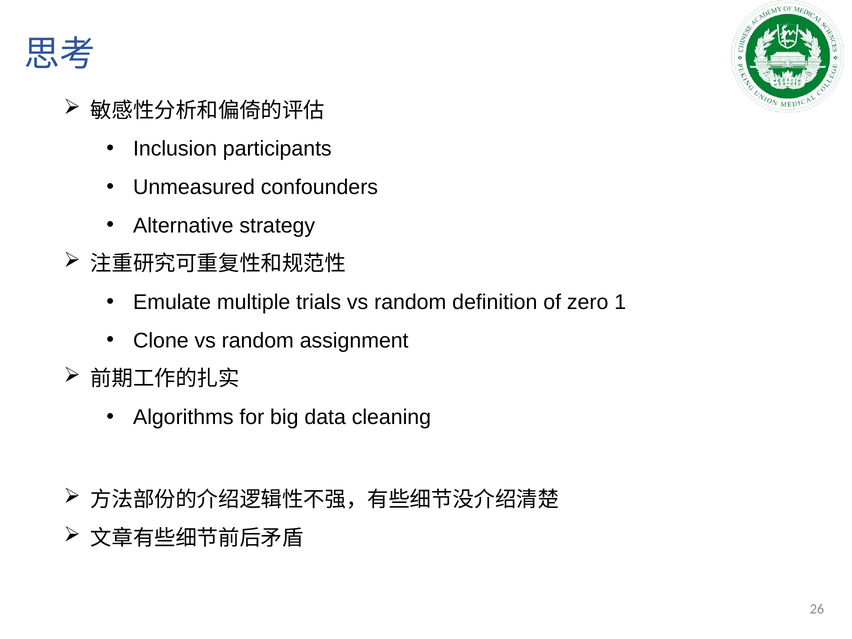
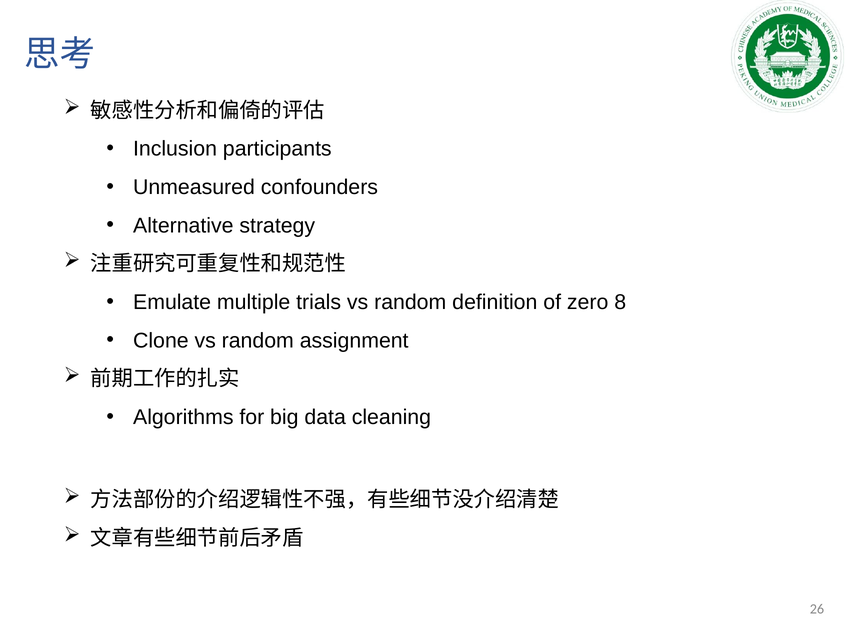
1: 1 -> 8 (620, 302)
